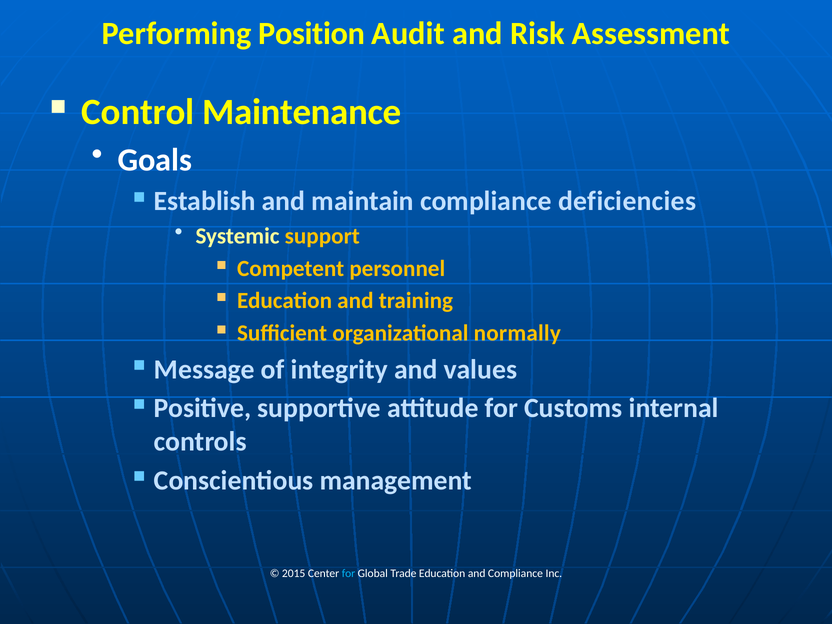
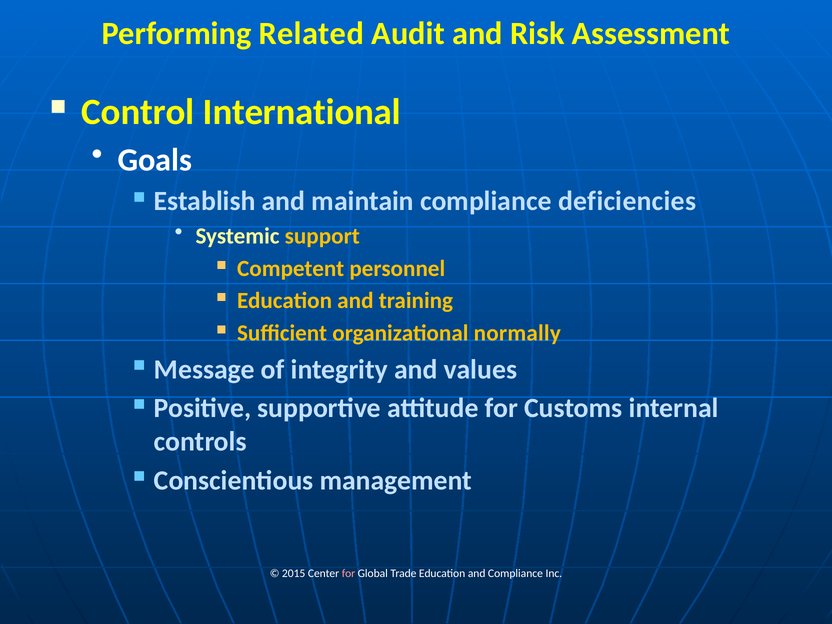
Position: Position -> Related (311, 33)
Maintenance: Maintenance -> International (302, 112)
for colour: light blue -> pink (348, 574)
